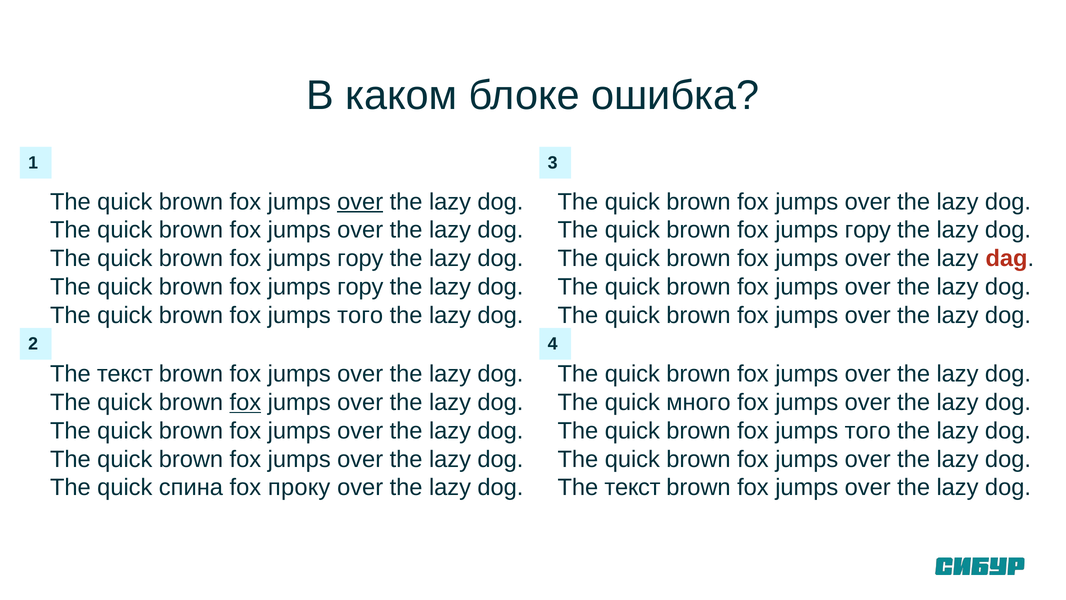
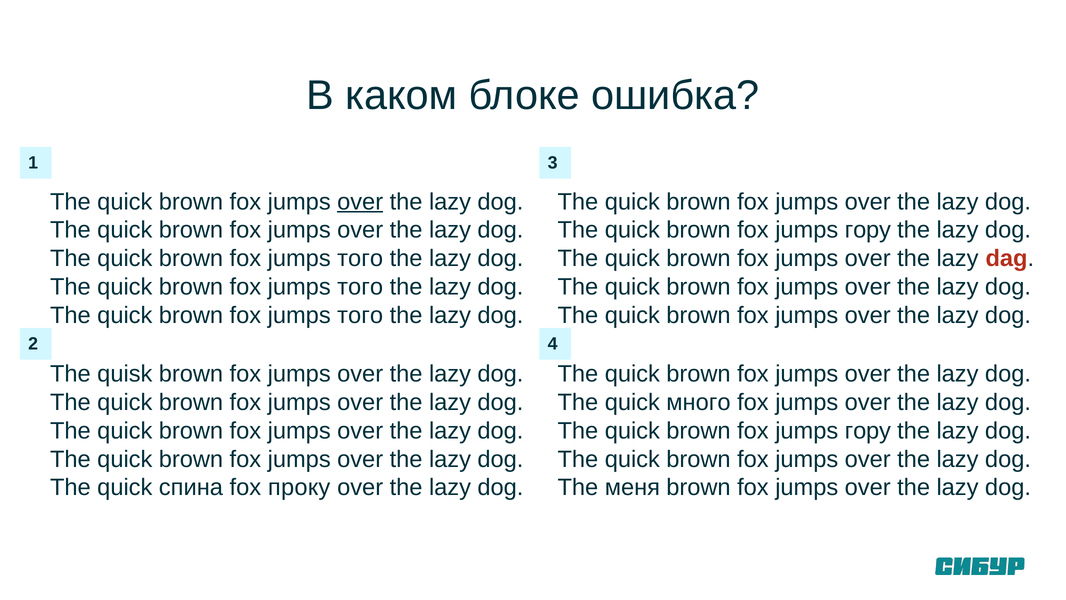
гору: гору -> того (360, 258)
гору: гору -> того (360, 287)
текст: текст -> quisk (125, 374)
fox underline: present -> none (245, 402)
того: того -> гору (868, 431)
текст: текст -> меня (632, 487)
